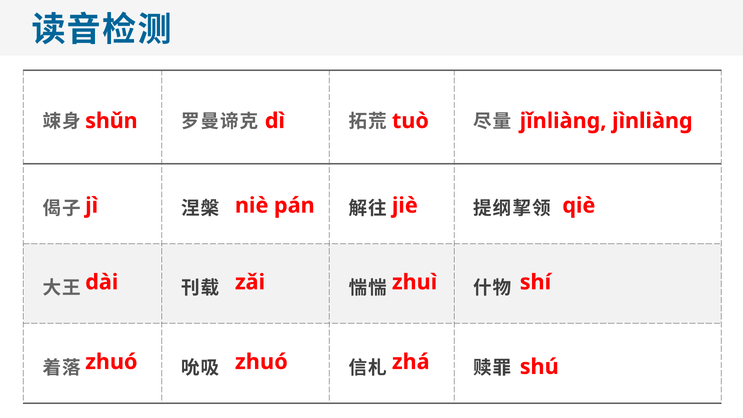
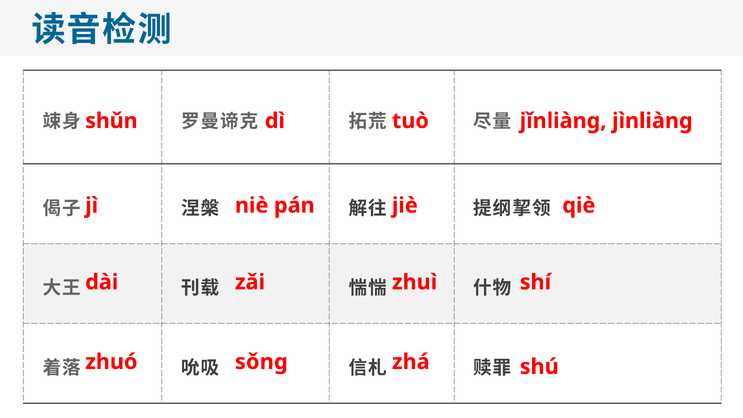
zhuó zhuó: zhuó -> sǒng (261, 362)
